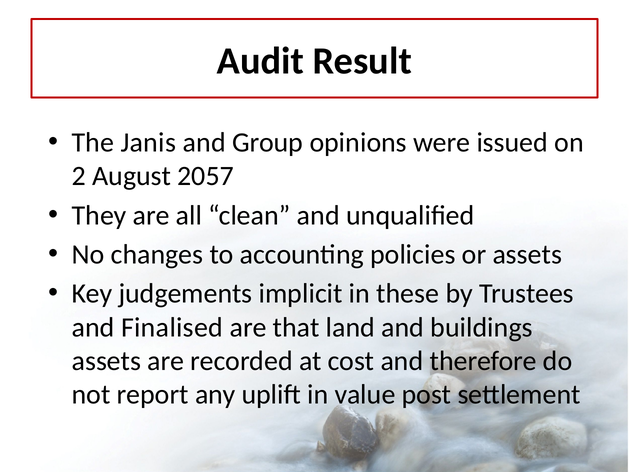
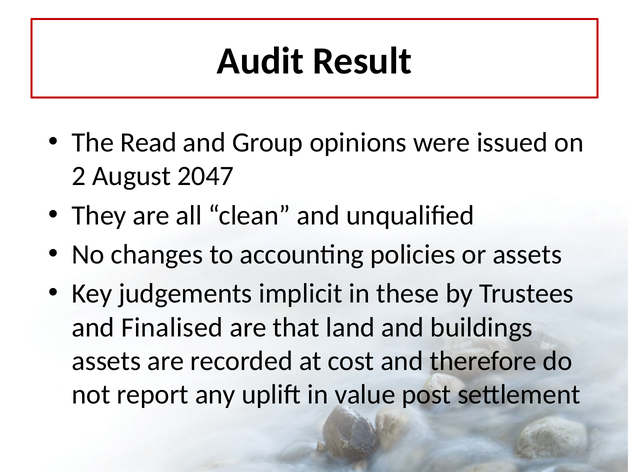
Janis: Janis -> Read (149, 142)
2057: 2057 -> 2047 (206, 176)
